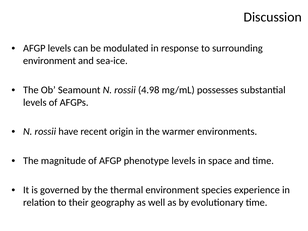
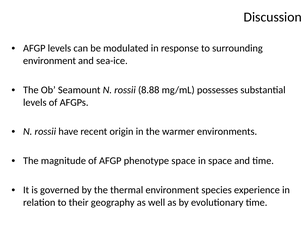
4.98: 4.98 -> 8.88 (149, 90)
phenotype levels: levels -> space (184, 161)
